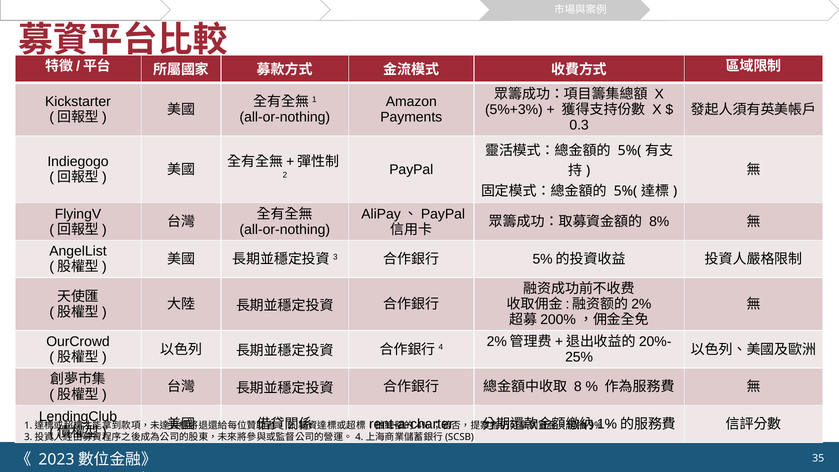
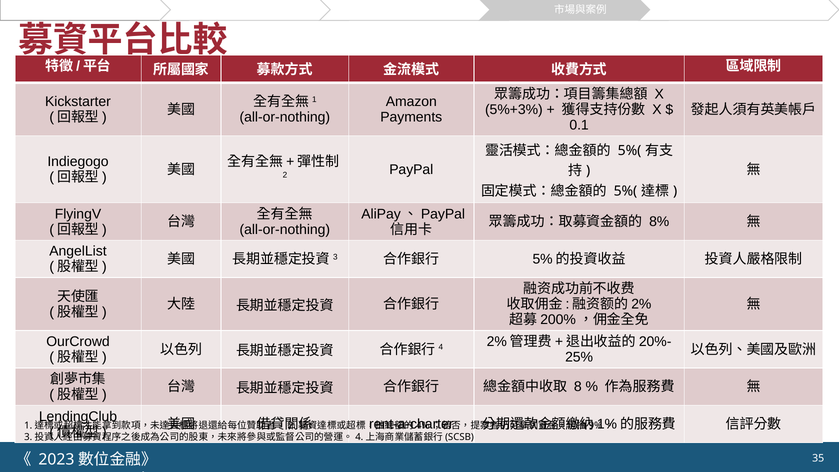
0.3: 0.3 -> 0.1 (579, 125)
